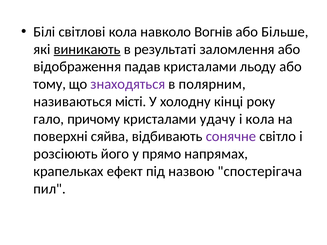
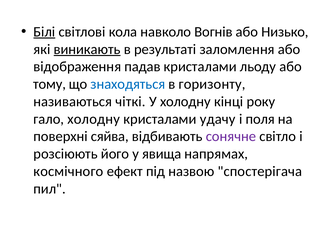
Білі underline: none -> present (44, 32)
Більше: Більше -> Низько (285, 32)
знаходяться colour: purple -> blue (128, 84)
полярним: полярним -> горизонту (212, 84)
місті: місті -> чіткі (130, 102)
гало причому: причому -> холодну (94, 119)
і кола: кола -> поля (260, 119)
прямо: прямо -> явища (162, 154)
крапельках: крапельках -> космічного (68, 171)
